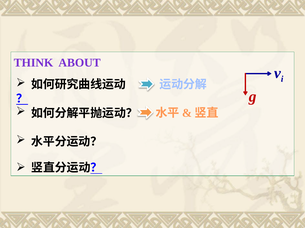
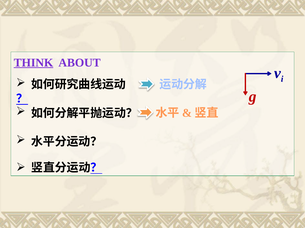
THINK underline: none -> present (34, 63)
